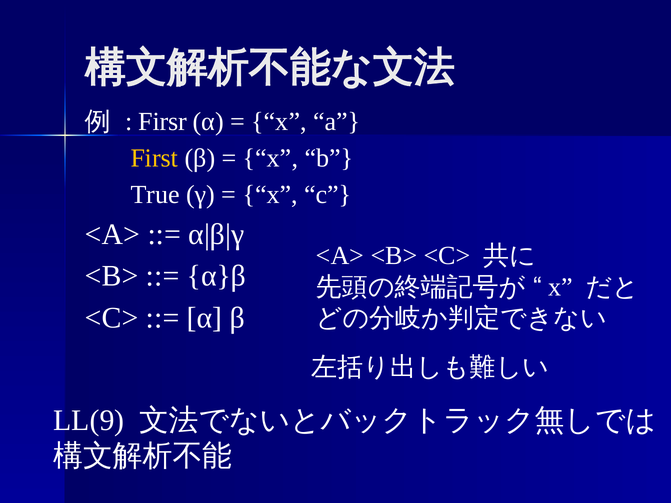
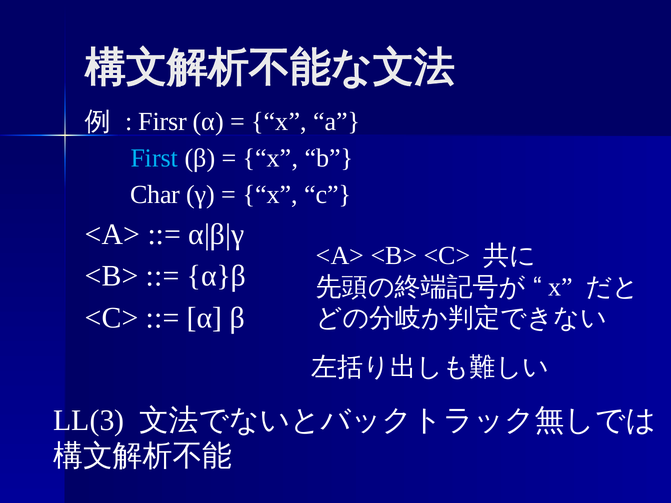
First colour: yellow -> light blue (154, 158)
True: True -> Char (155, 195)
LL(9: LL(9 -> LL(3 (89, 420)
